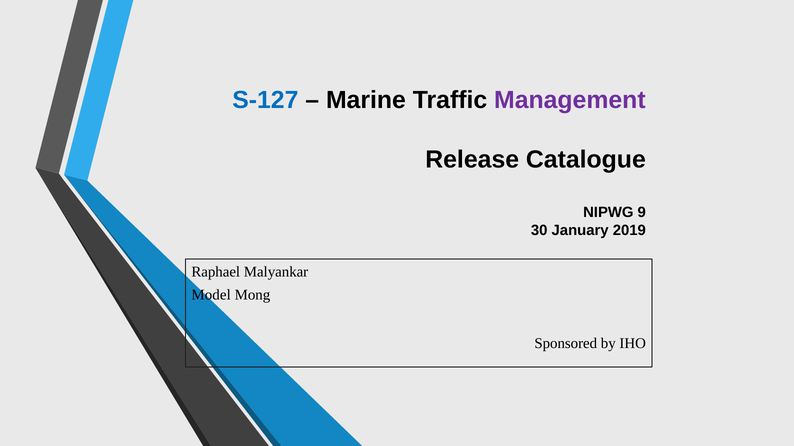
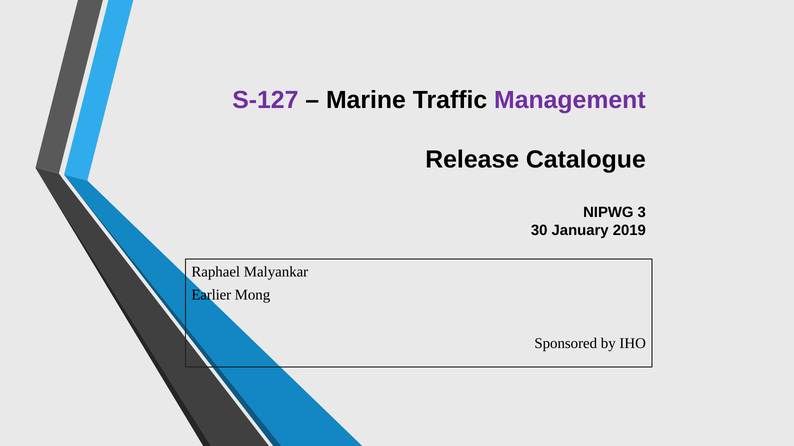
S-127 colour: blue -> purple (265, 100)
9: 9 -> 3 (642, 213)
Model: Model -> Earlier (211, 295)
